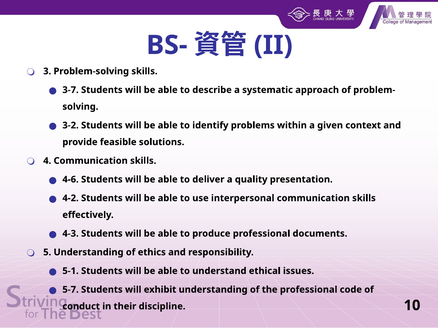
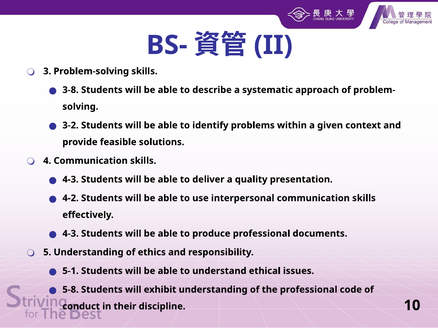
3-7: 3-7 -> 3-8 (71, 90)
4-6: 4-6 -> 4-3 (71, 180)
5-7: 5-7 -> 5-8 (71, 290)
